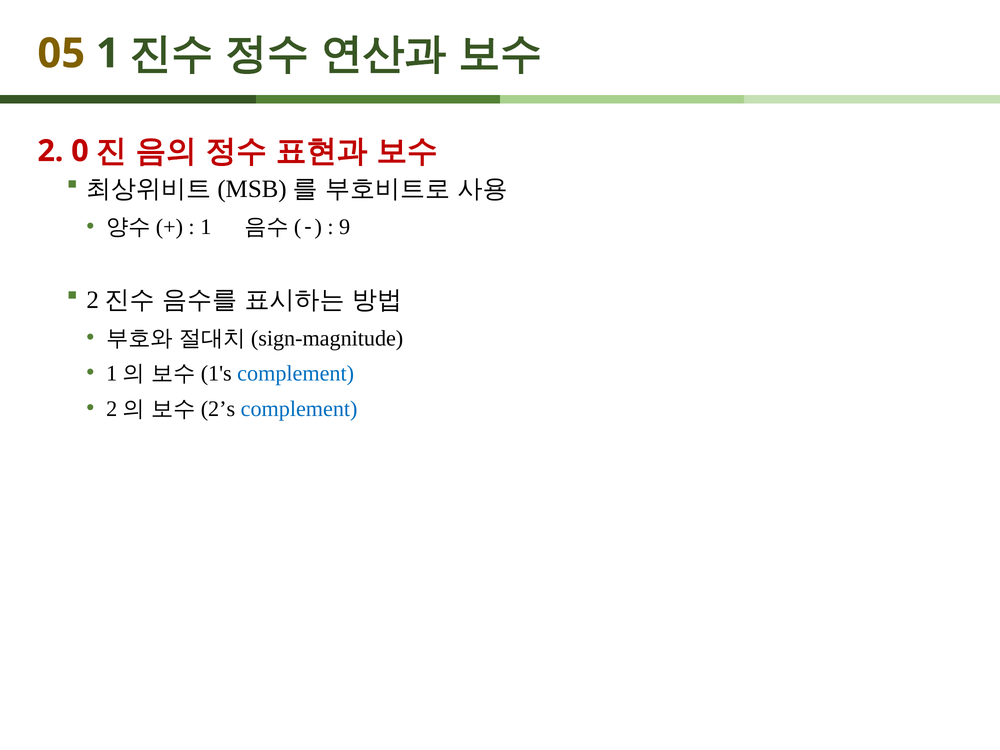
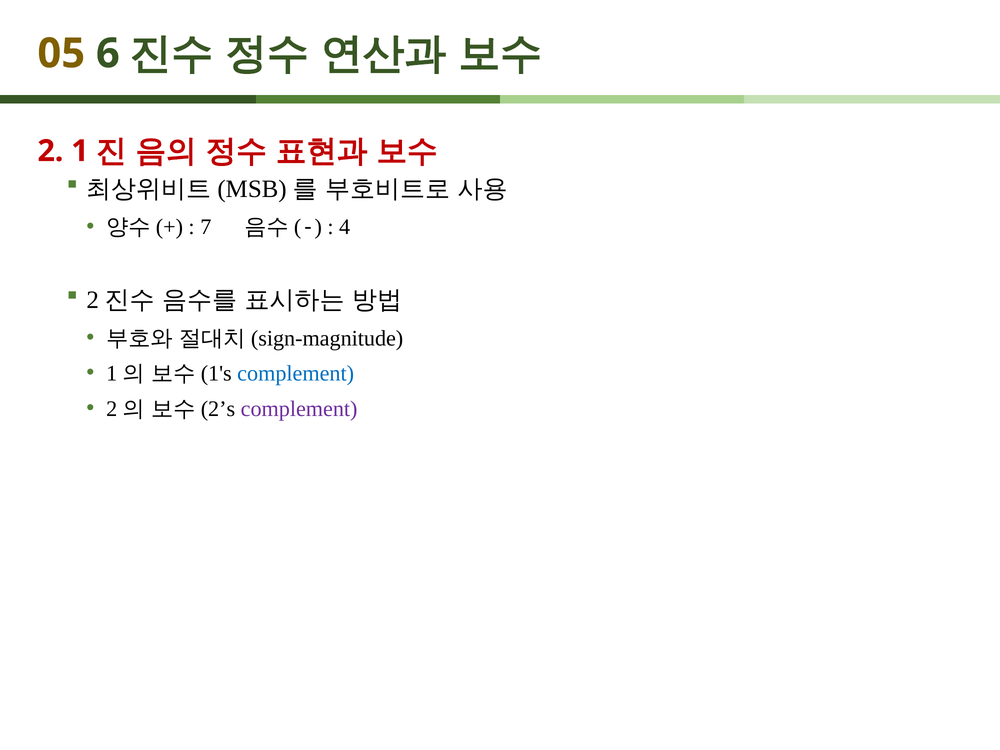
05 1: 1 -> 6 (108, 54)
0: 0 -> 1 (80, 151)
1: 1 -> 7 (206, 227)
9: 9 -> 4 (345, 227)
complement colour: blue -> purple (299, 409)
